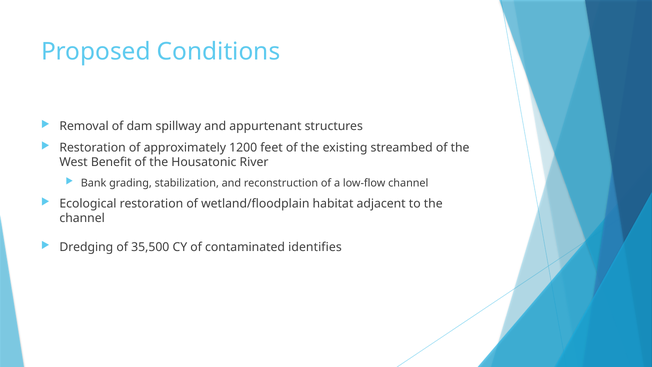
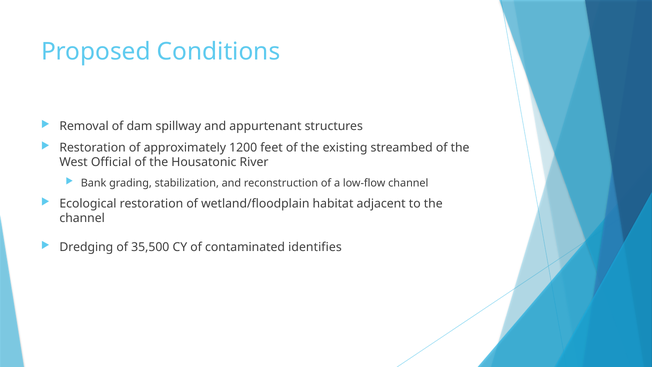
Benefit: Benefit -> Official (111, 162)
